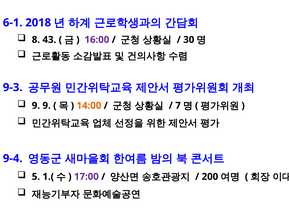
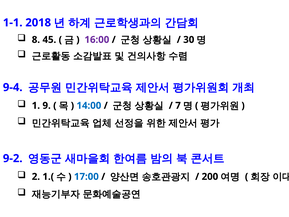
6-1: 6-1 -> 1-1 (13, 23)
43: 43 -> 45 (49, 40)
9-3: 9-3 -> 9-4 (13, 87)
9: 9 -> 1 (36, 105)
14:00 colour: orange -> blue (89, 105)
9-4: 9-4 -> 9-2 (13, 158)
5: 5 -> 2 (36, 176)
17:00 colour: purple -> blue (86, 176)
